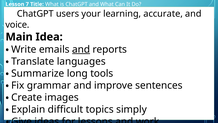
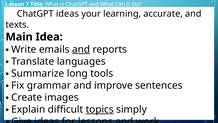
ChatGPT users: users -> ideas (67, 14)
voice: voice -> texts (17, 25)
topics underline: none -> present (100, 109)
